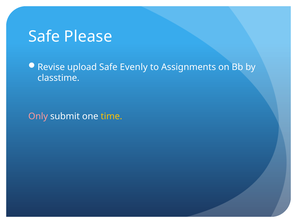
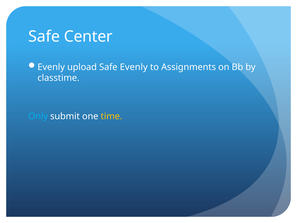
Please: Please -> Center (88, 36)
Revise: Revise -> Evenly (51, 67)
Only colour: pink -> light blue (38, 116)
